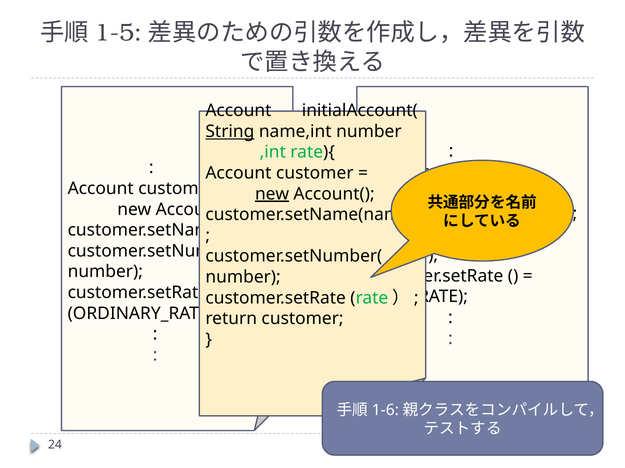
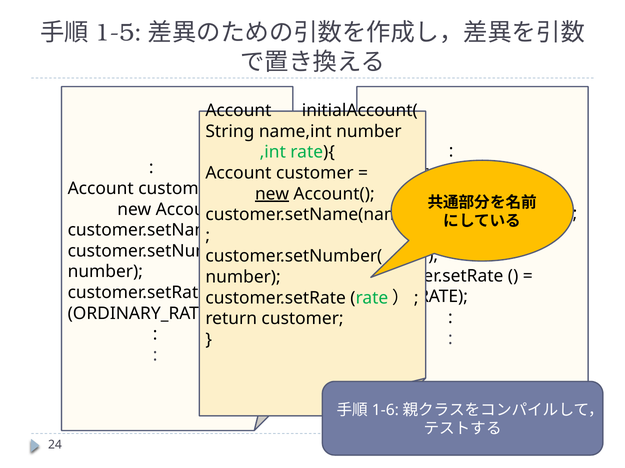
String underline: present -> none (230, 132)
